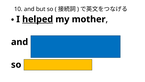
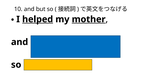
mother underline: none -> present (89, 19)
